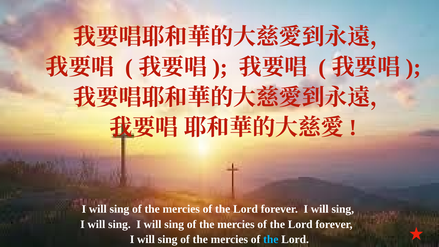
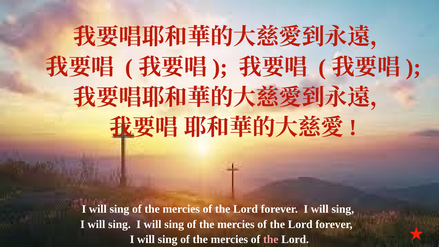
the colour: light blue -> pink (271, 239)
